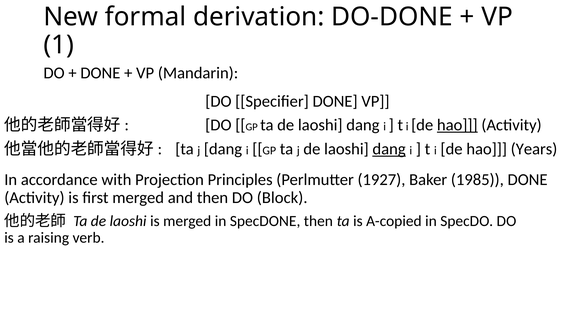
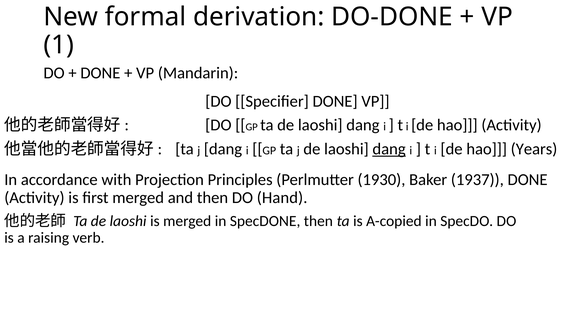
hao underline: present -> none (457, 125)
1927: 1927 -> 1930 (381, 179)
1985: 1985 -> 1937 (477, 179)
Block: Block -> Hand (282, 197)
